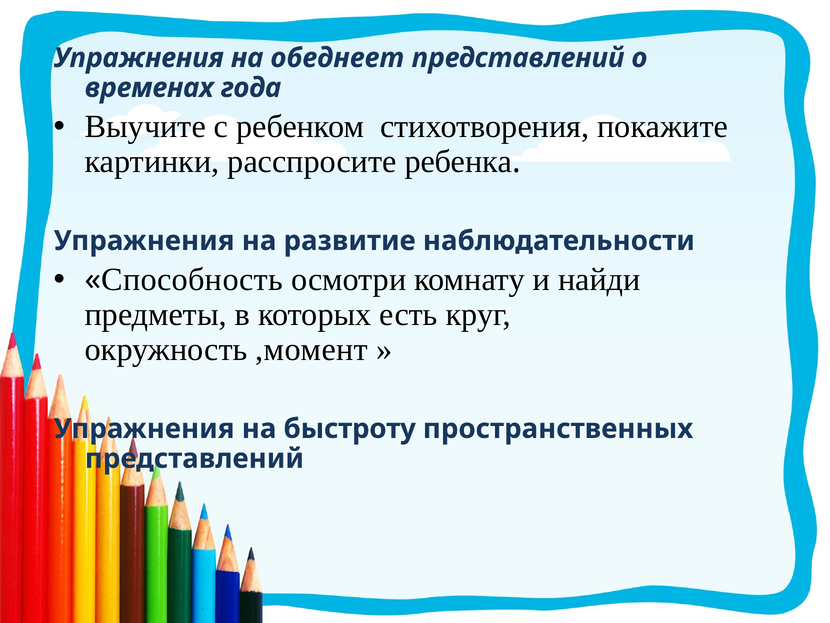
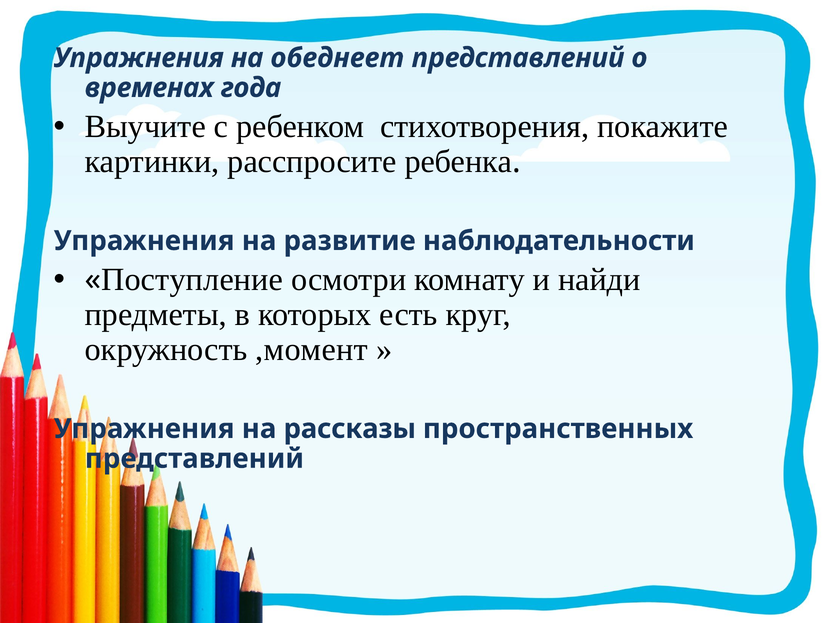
Способность: Способность -> Поступление (192, 279)
быстроту: быстроту -> рассказы (350, 428)
